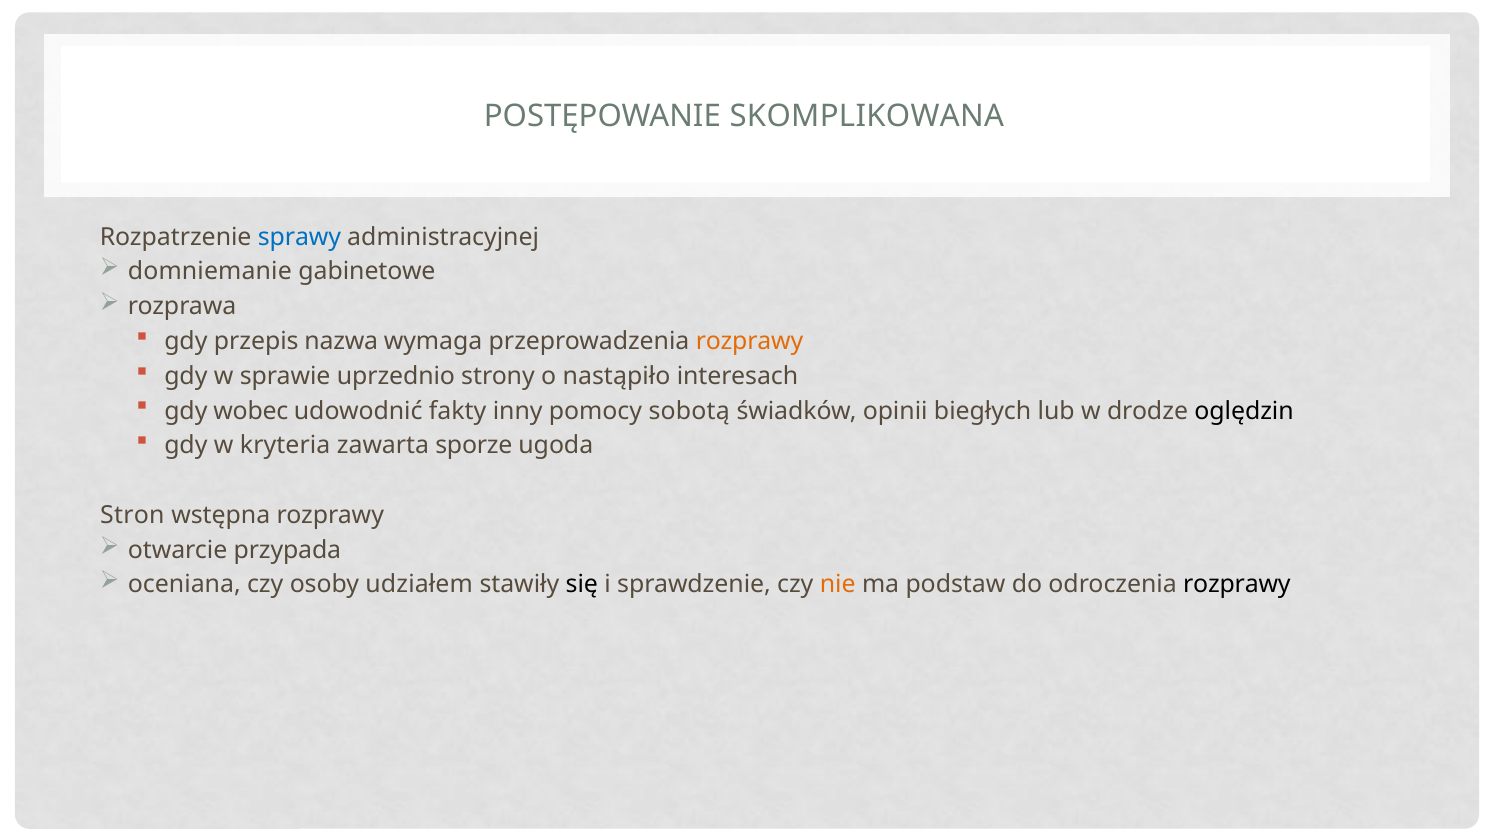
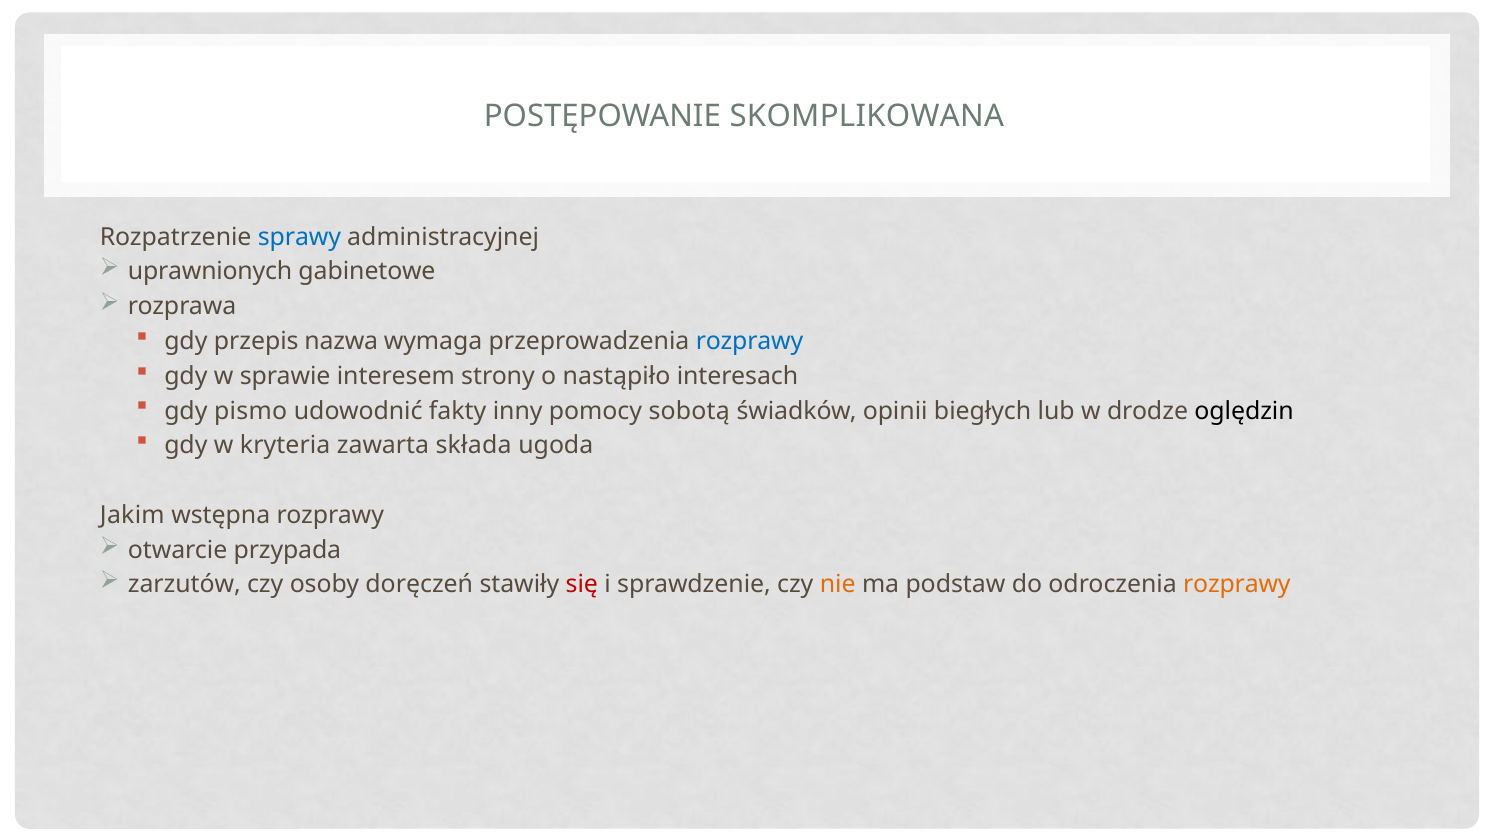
domniemanie: domniemanie -> uprawnionych (210, 272)
rozprawy colour: orange -> blue (749, 341)
uprzednio: uprzednio -> interesem (396, 376)
wobec: wobec -> pismo (251, 411)
sporze: sporze -> składa (474, 446)
Stron: Stron -> Jakim (132, 515)
oceniana: oceniana -> zarzutów (184, 585)
udziałem: udziałem -> doręczeń (419, 585)
się colour: black -> red (582, 585)
rozprawy colour: black -> orange (1237, 585)
